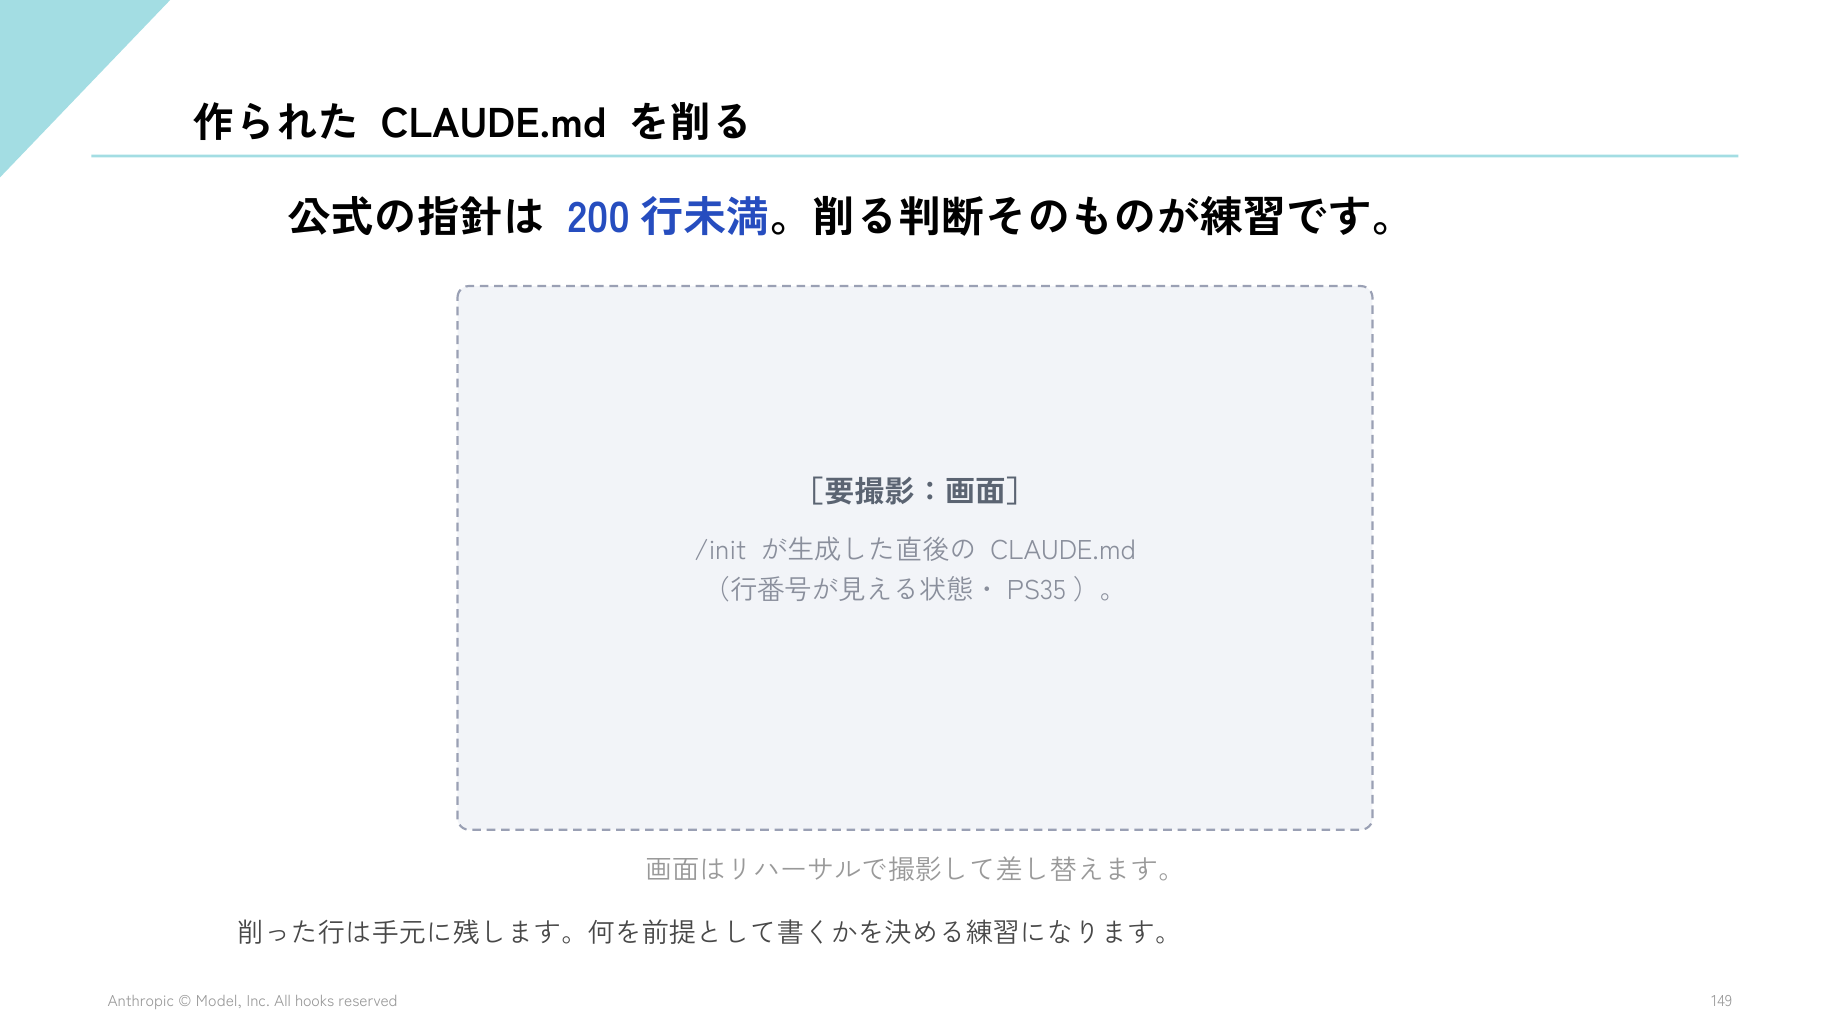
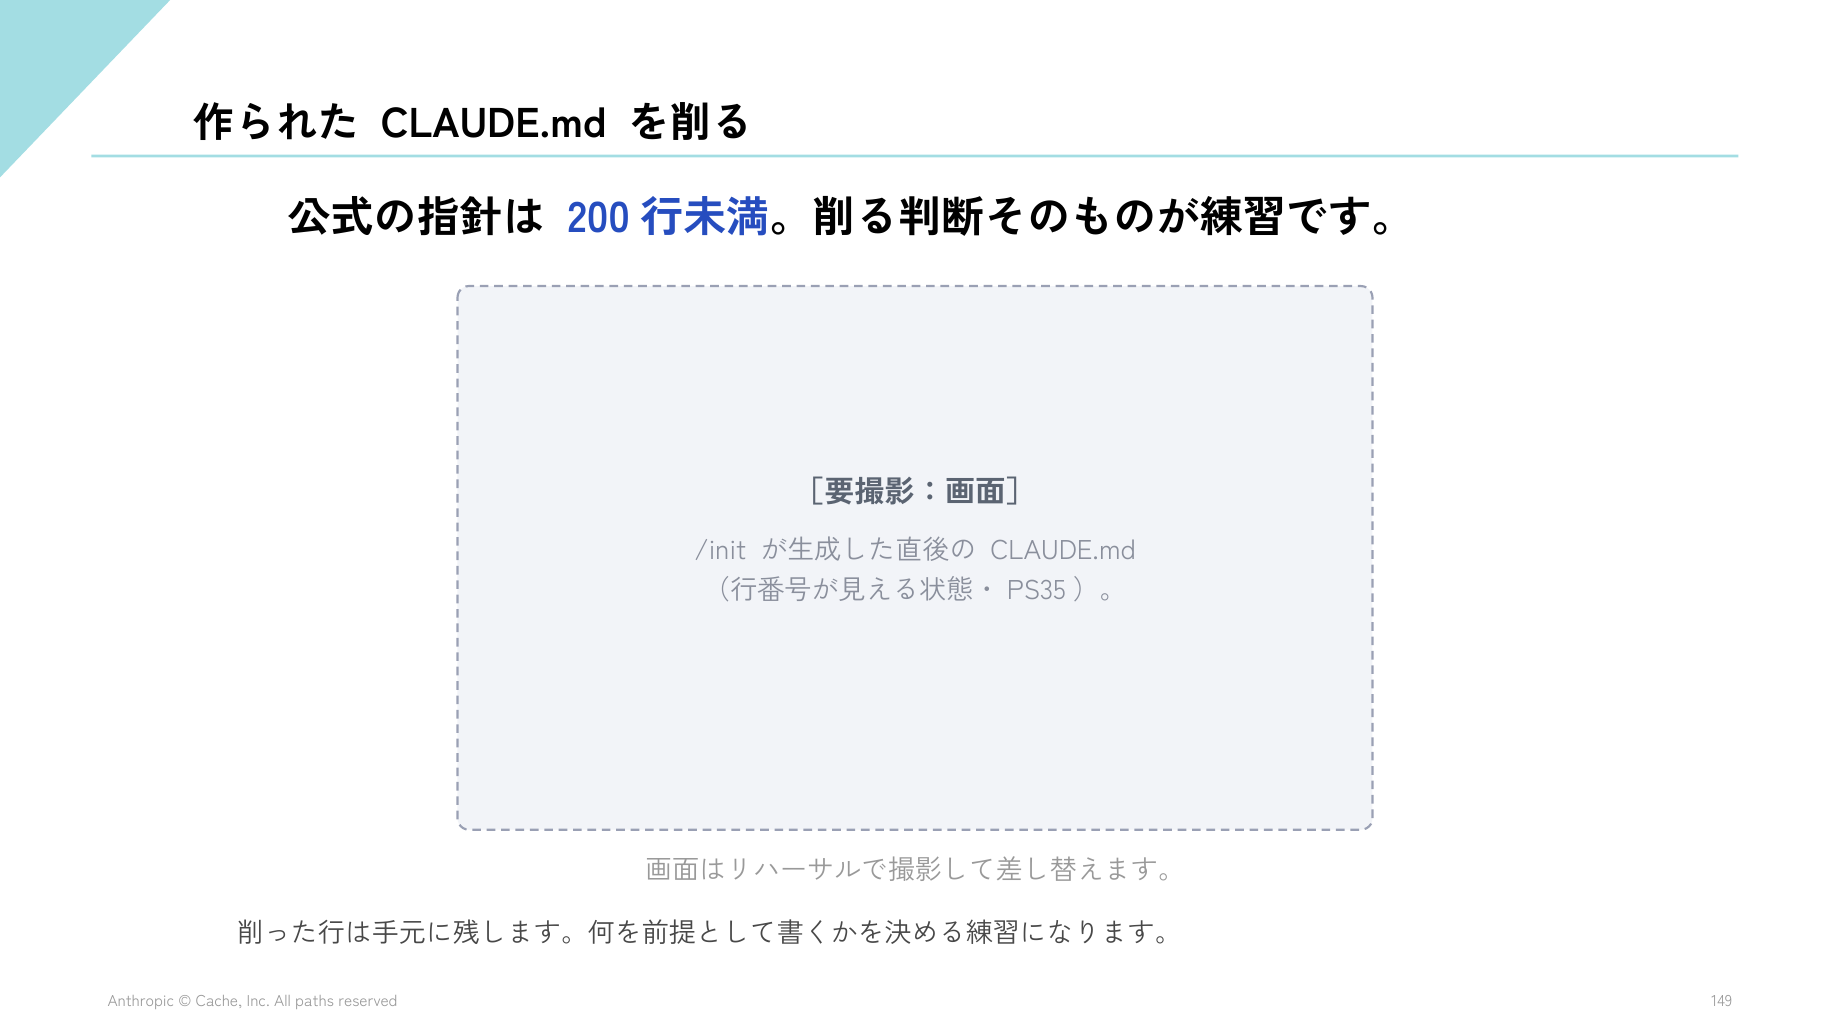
Model: Model -> Cache (219, 1001)
hooks: hooks -> paths (315, 1001)
